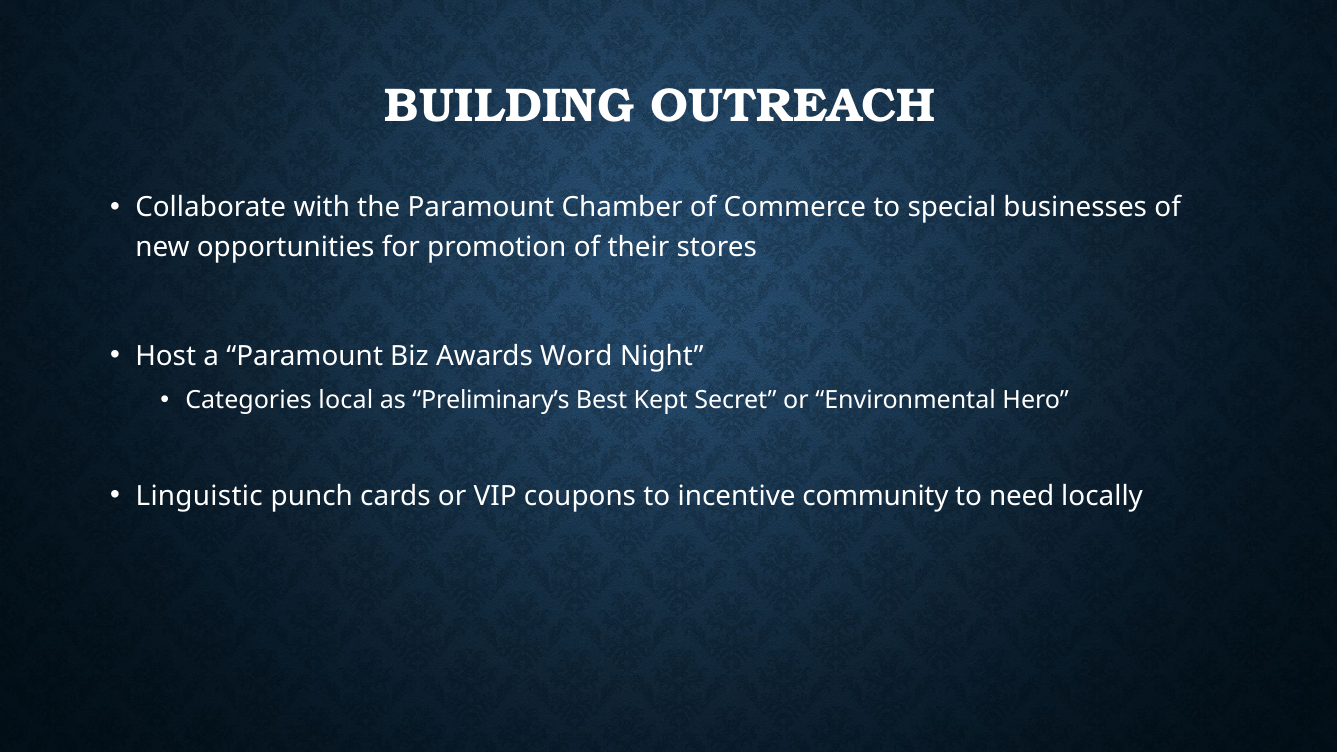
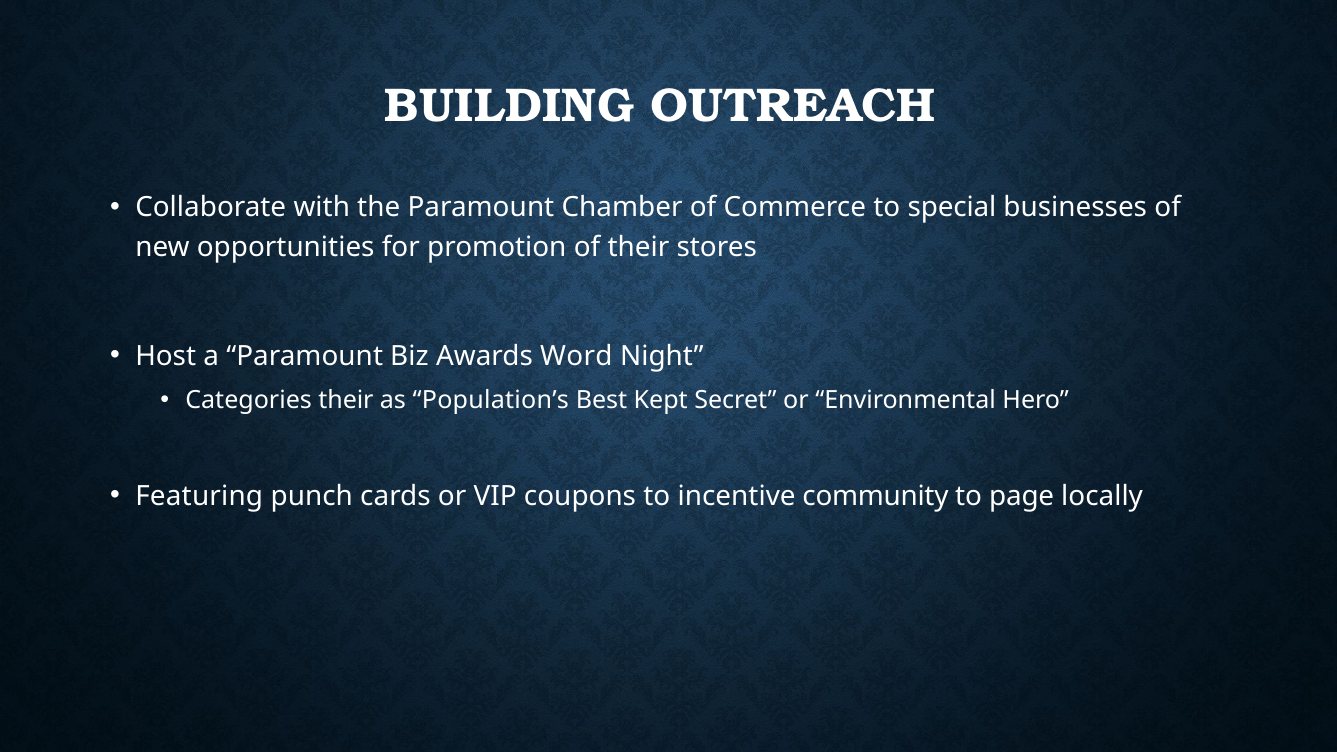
Categories local: local -> their (346, 400)
Preliminary’s: Preliminary’s -> Population’s (491, 400)
Linguistic: Linguistic -> Featuring (199, 496)
need: need -> page (1022, 496)
